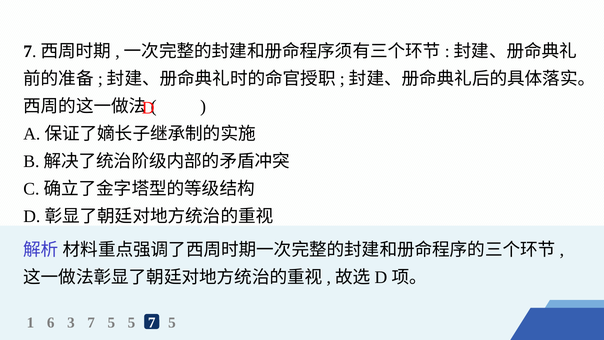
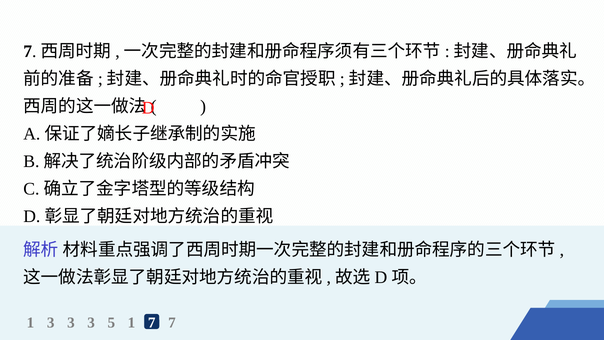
1 6: 6 -> 3 (51, 322)
7: 7 -> 3 (91, 322)
5 5: 5 -> 1 (132, 322)
5: 5 -> 7 (172, 322)
